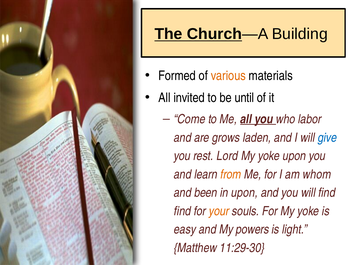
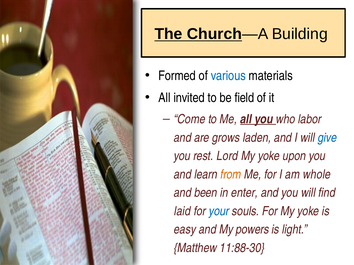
various colour: orange -> blue (228, 76)
until: until -> field (244, 98)
whom: whom -> whole (317, 175)
in upon: upon -> enter (245, 193)
find: find -> laid (182, 211)
your colour: orange -> blue (219, 211)
11:29-30: 11:29-30 -> 11:88-30 (242, 248)
